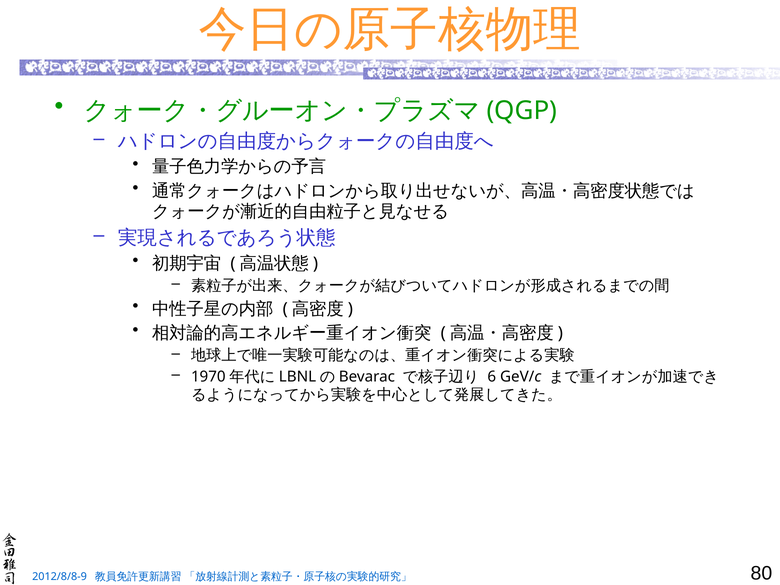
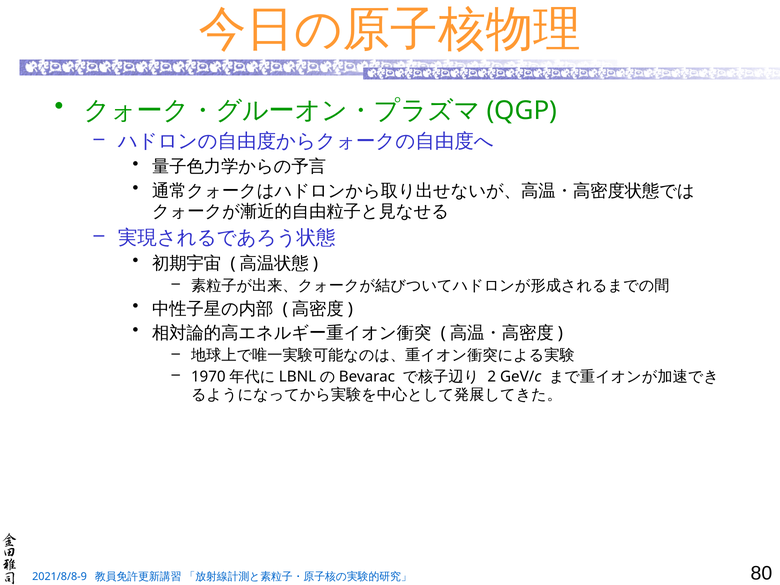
6: 6 -> 2 (492, 377)
2012/8/8-9: 2012/8/8-9 -> 2021/8/8-9 (60, 577)
